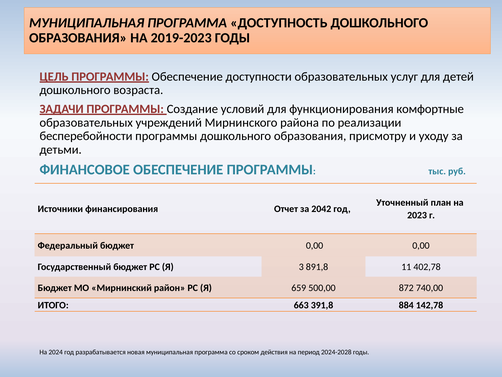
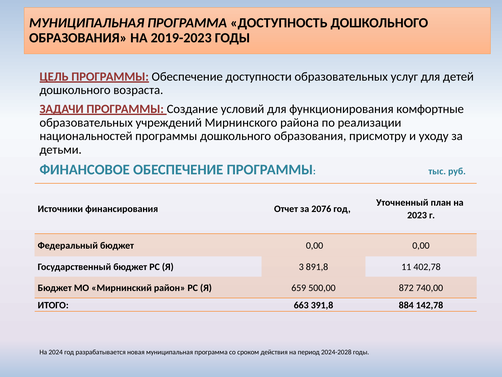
бесперебойности: бесперебойности -> национальностей (86, 136)
2042: 2042 -> 2076 (321, 209)
